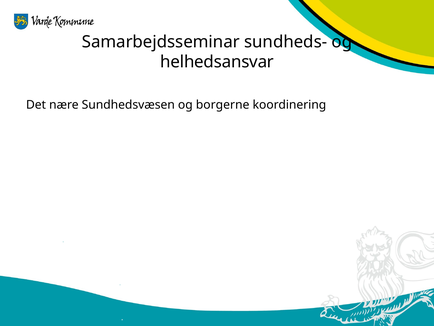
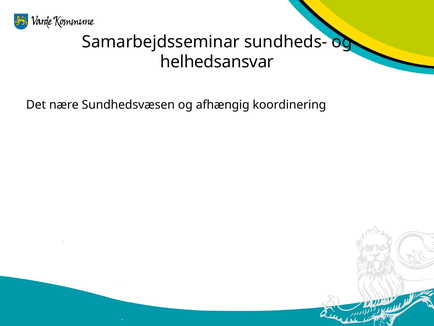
borgerne: borgerne -> afhængig (223, 105)
